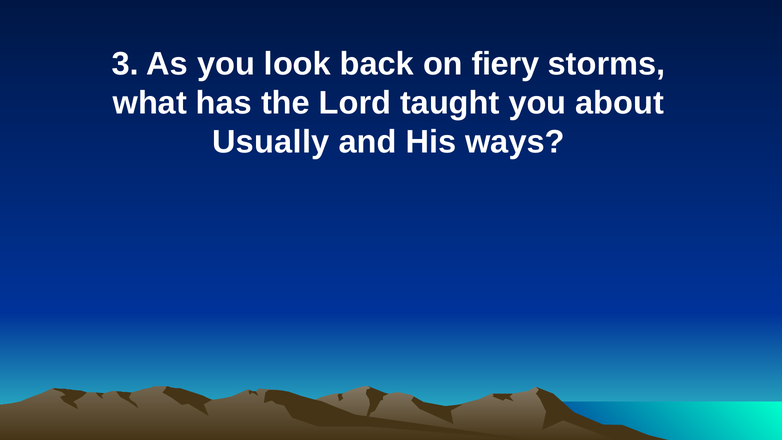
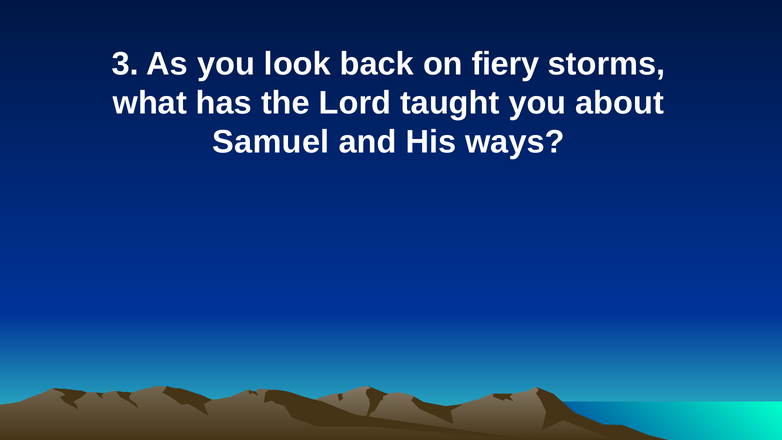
Usually: Usually -> Samuel (271, 142)
